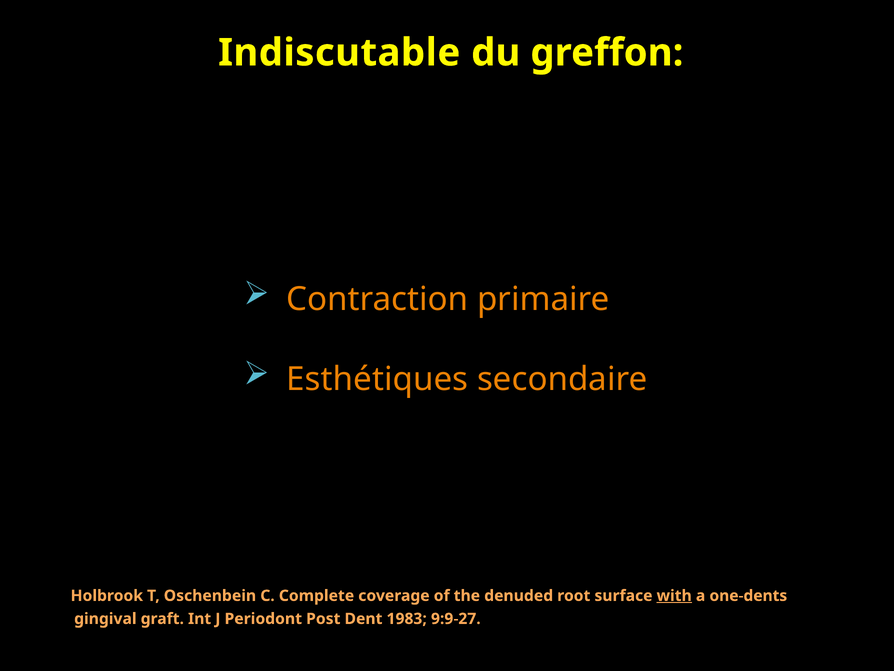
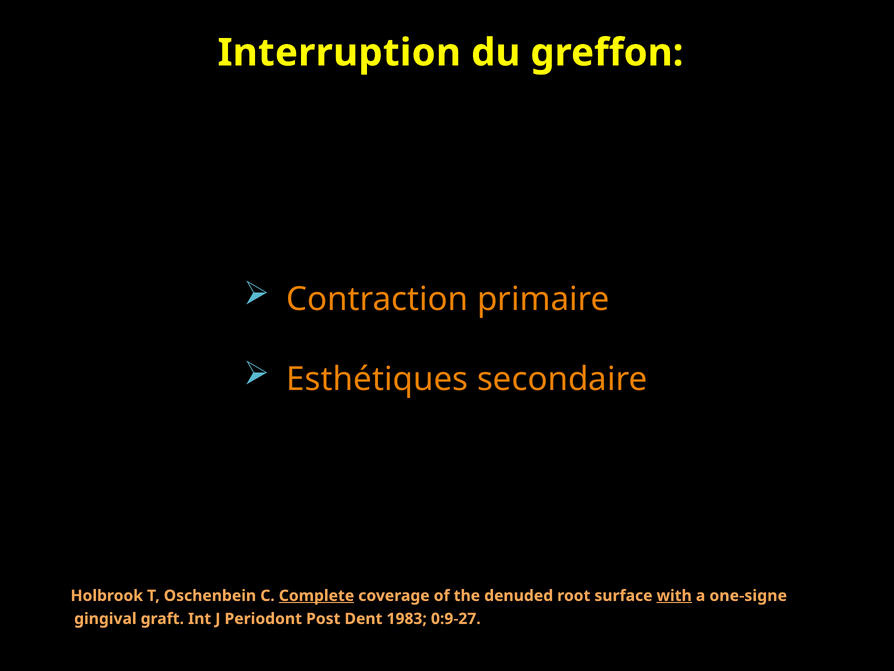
Indiscutable: Indiscutable -> Interruption (339, 53)
Complete underline: none -> present (316, 595)
one-dents: one-dents -> one-signe (748, 595)
9:9-27: 9:9-27 -> 0:9-27 (456, 618)
